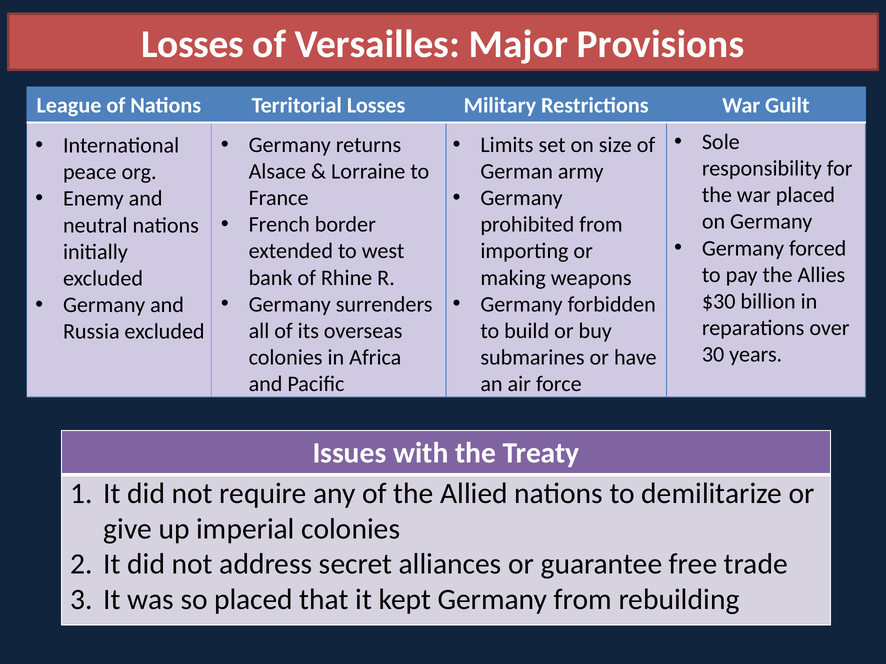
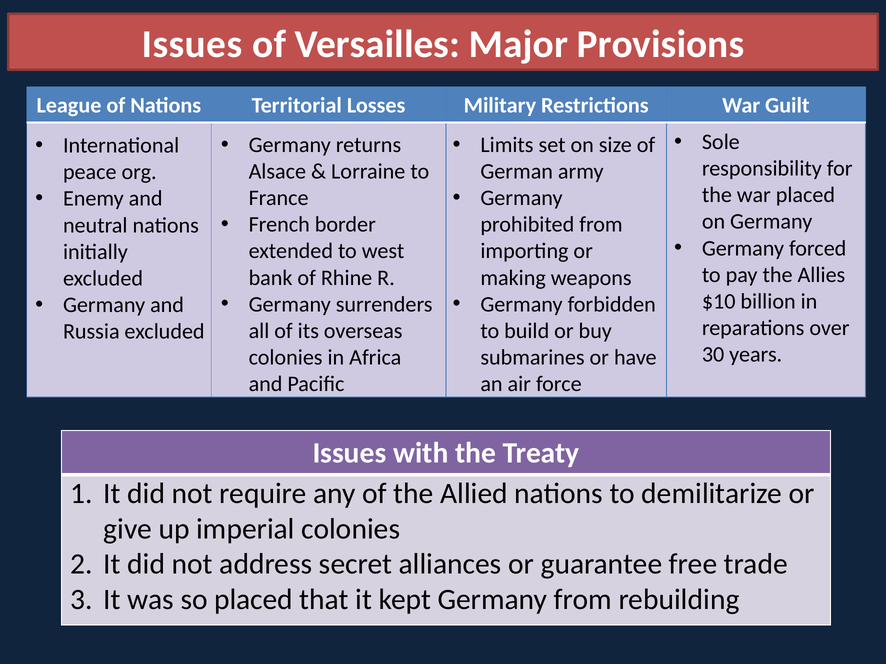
Losses: Losses -> Issues (192, 44)
$30: $30 -> $10 (719, 302)
